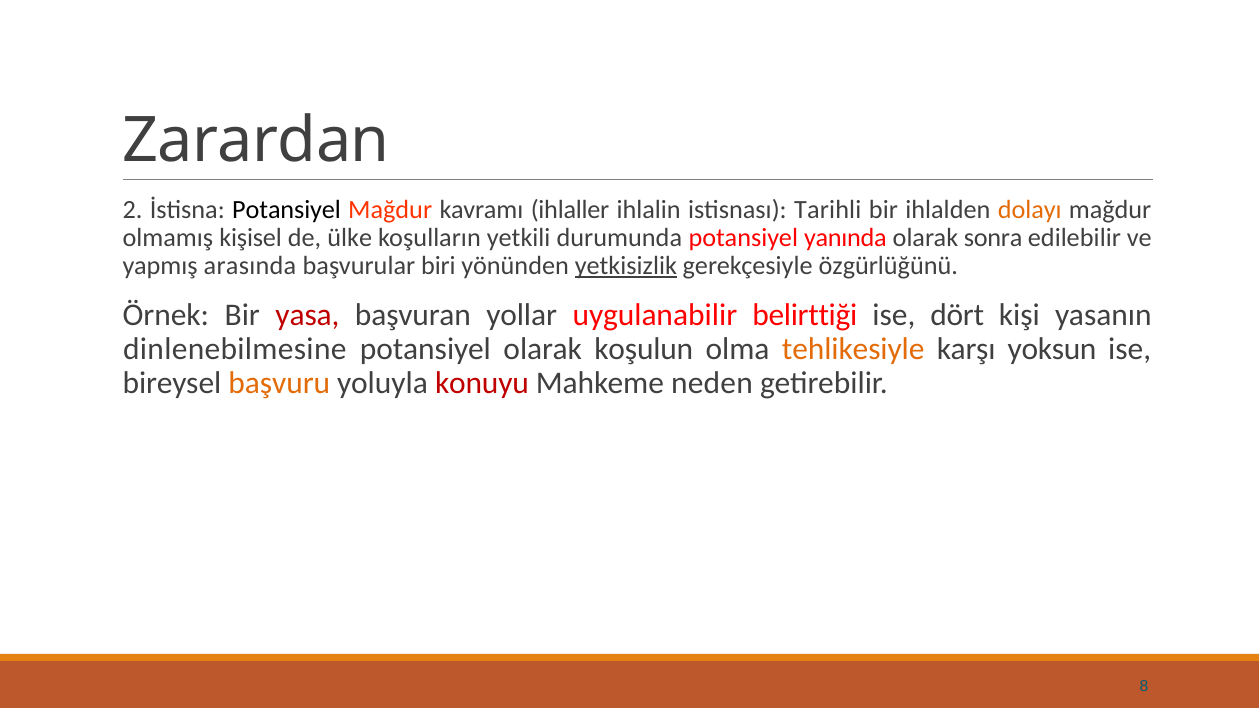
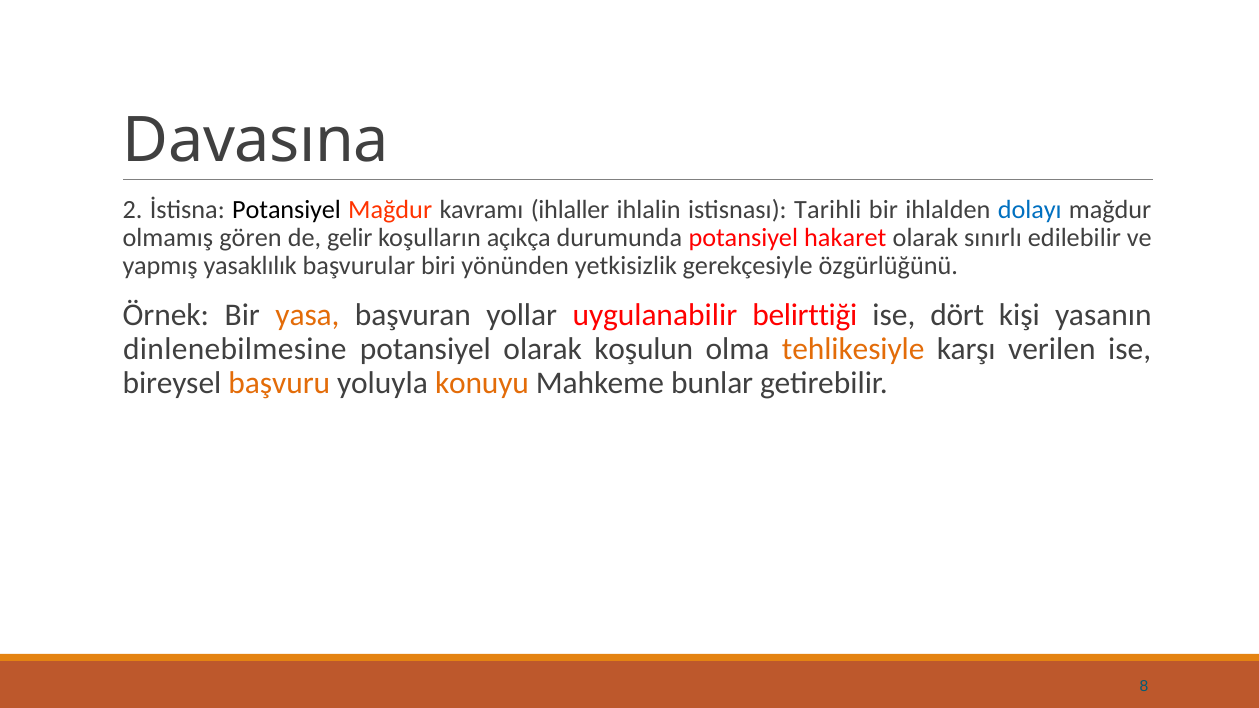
Zarardan: Zarardan -> Davasına (256, 141)
dolayı colour: orange -> blue (1030, 209)
kişisel: kişisel -> gören (250, 238)
ülke: ülke -> gelir (350, 238)
yetkili: yetkili -> açıkça (519, 238)
yanında: yanında -> hakaret (845, 238)
sonra: sonra -> sınırlı (993, 238)
arasında: arasında -> yasaklılık (250, 266)
yetkisizlik underline: present -> none (626, 266)
yasa colour: red -> orange (307, 316)
yoksun: yoksun -> verilen (1052, 350)
konuyu colour: red -> orange (482, 384)
neden: neden -> bunlar (712, 384)
